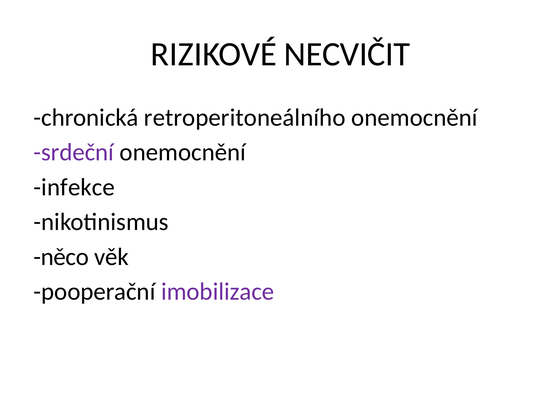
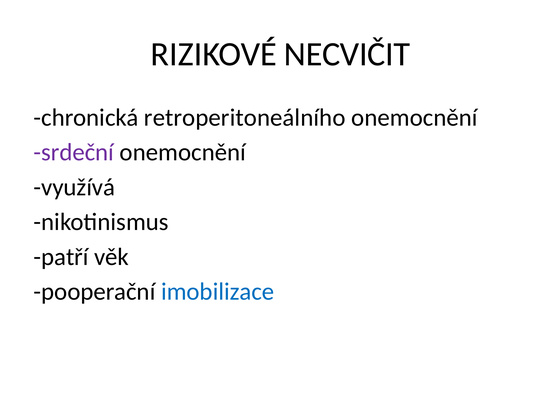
infekce: infekce -> využívá (74, 187)
něco: něco -> patří (61, 257)
imobilizace colour: purple -> blue (218, 292)
